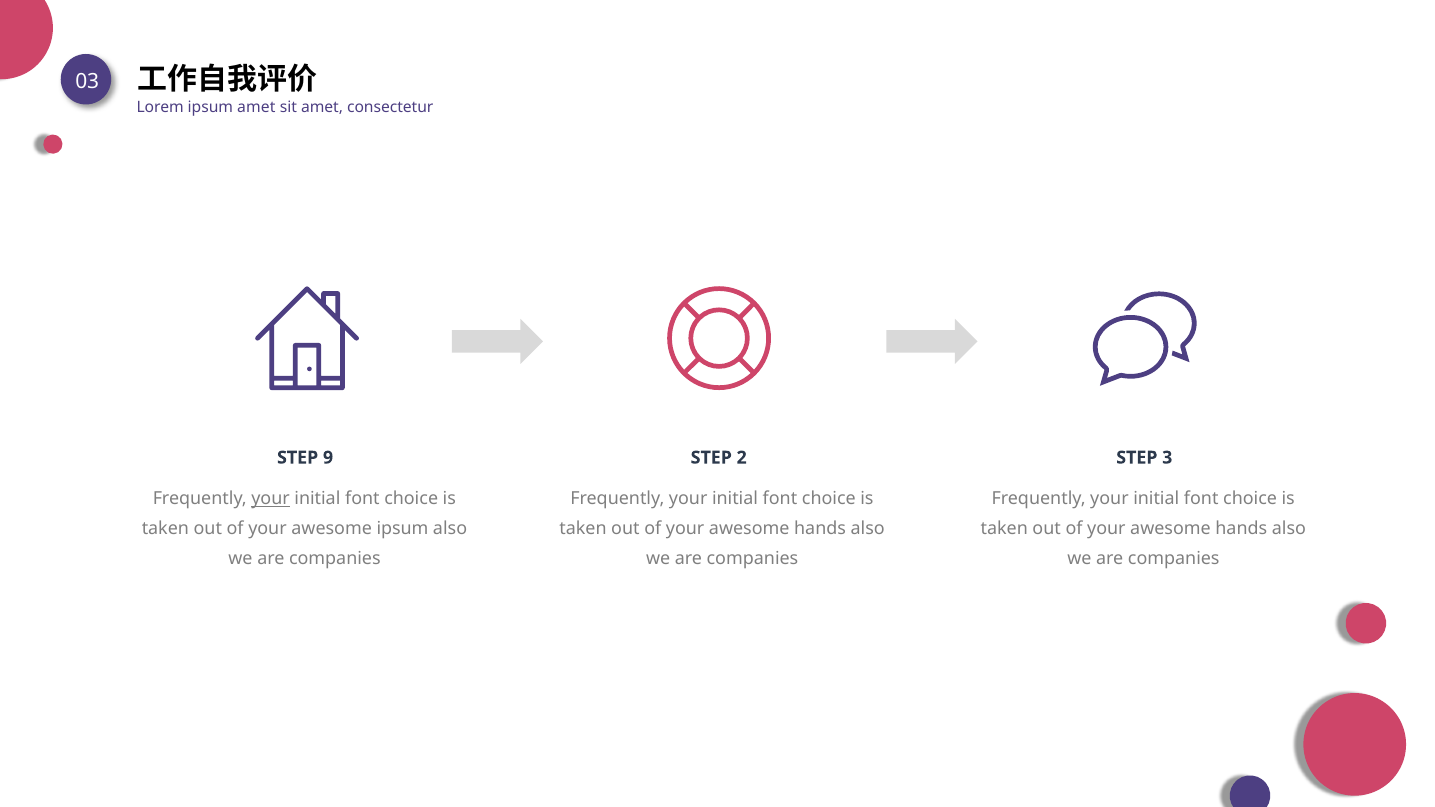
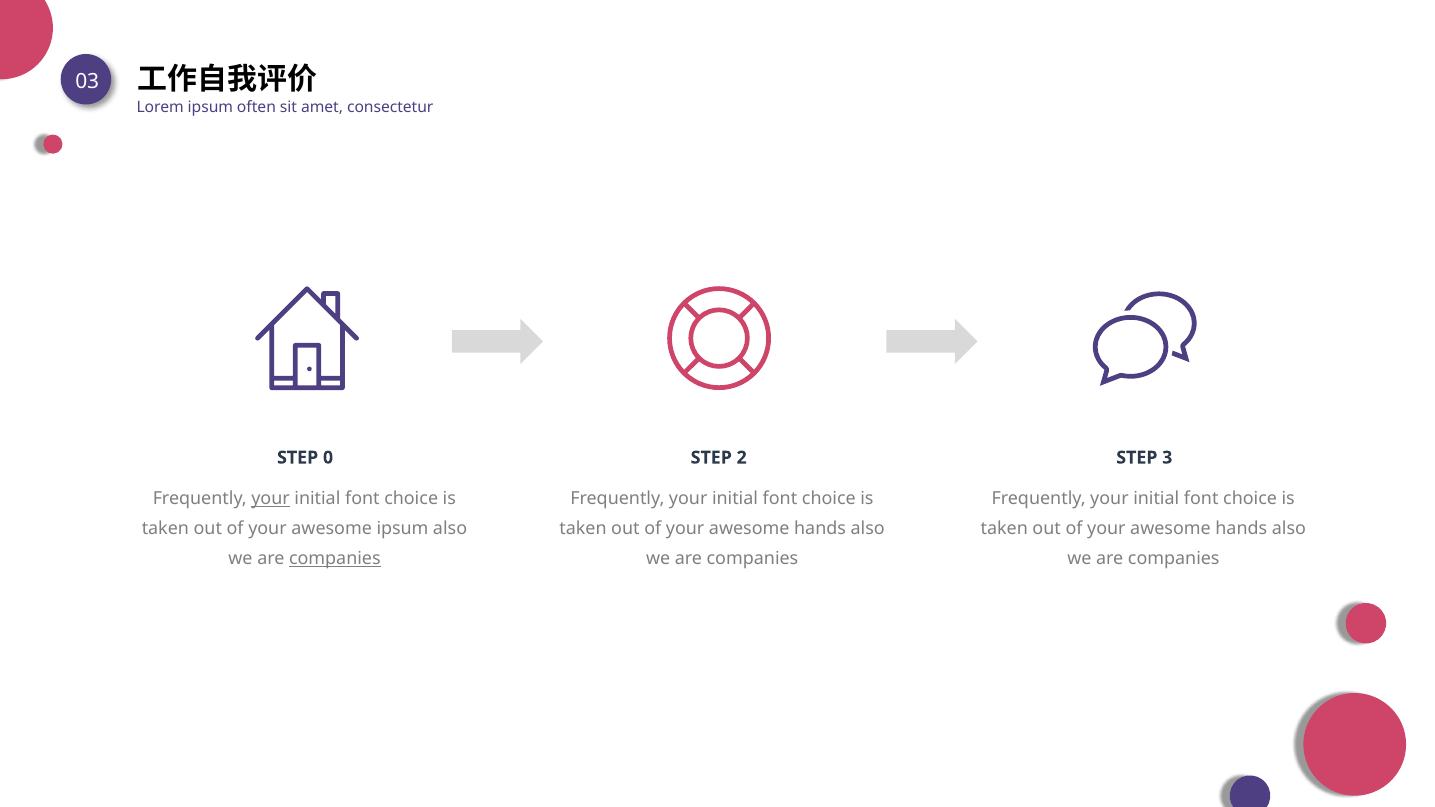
ipsum amet: amet -> often (256, 108)
9: 9 -> 0 (328, 458)
companies underline: none -> present (335, 559)
